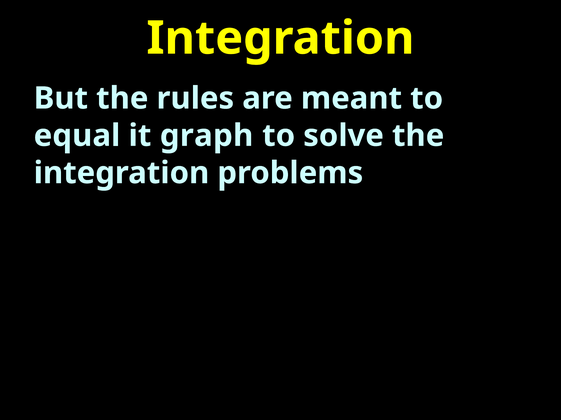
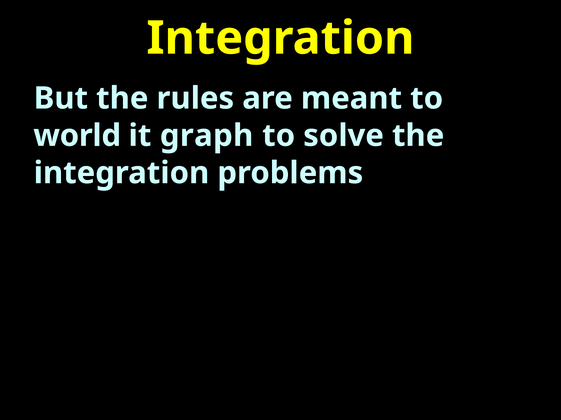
equal: equal -> world (77, 136)
